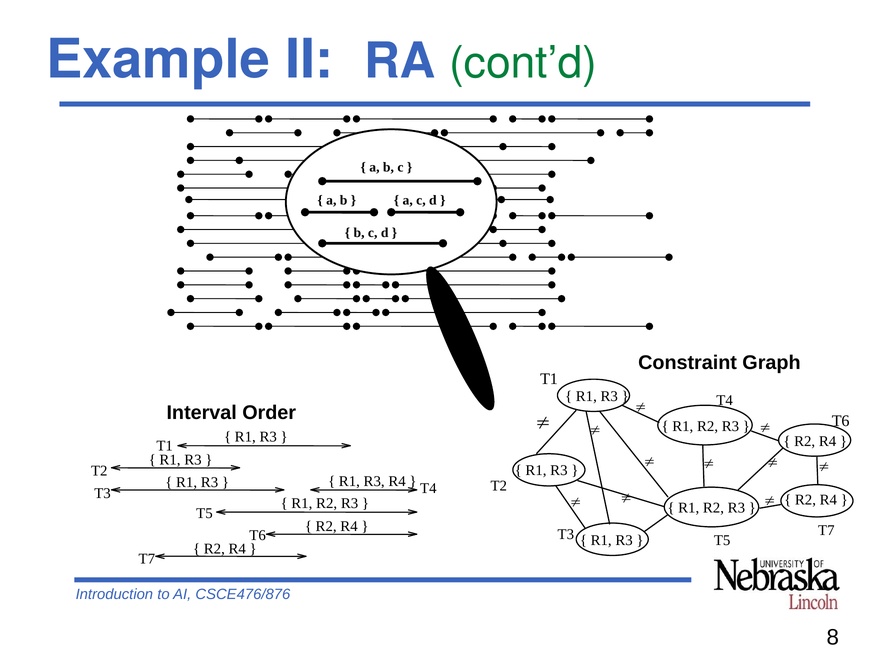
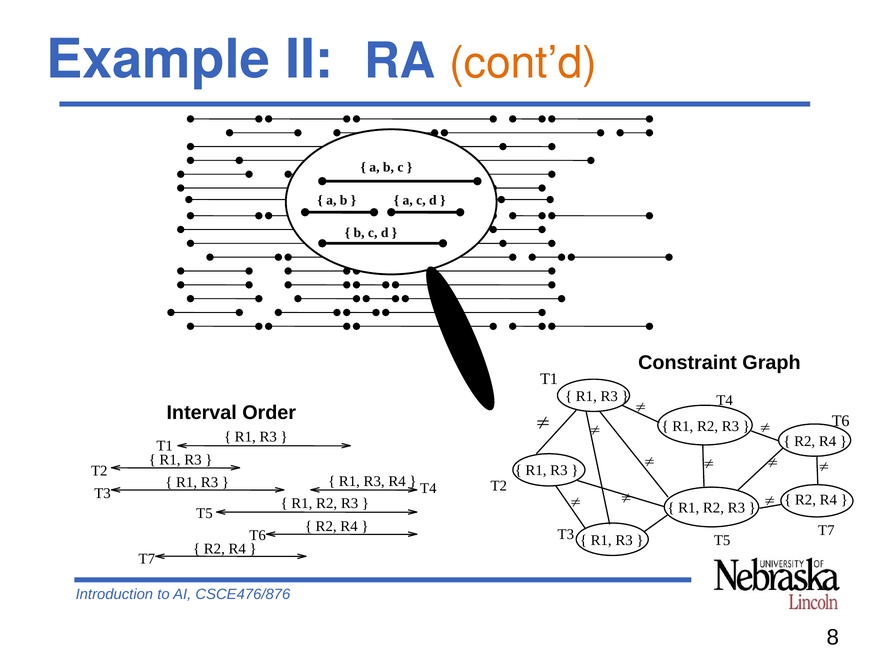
cont’d colour: green -> orange (523, 63)
